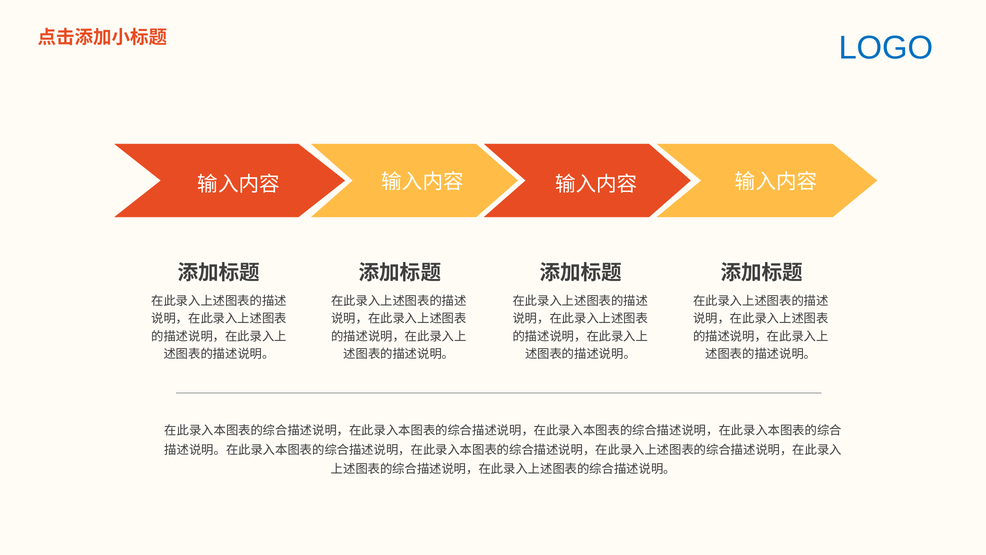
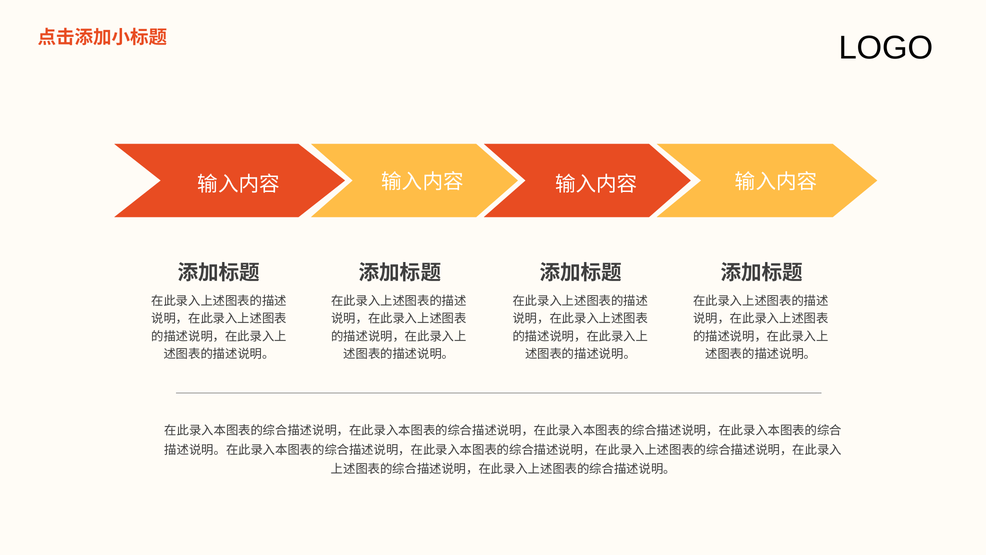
LOGO colour: blue -> black (886, 48)
